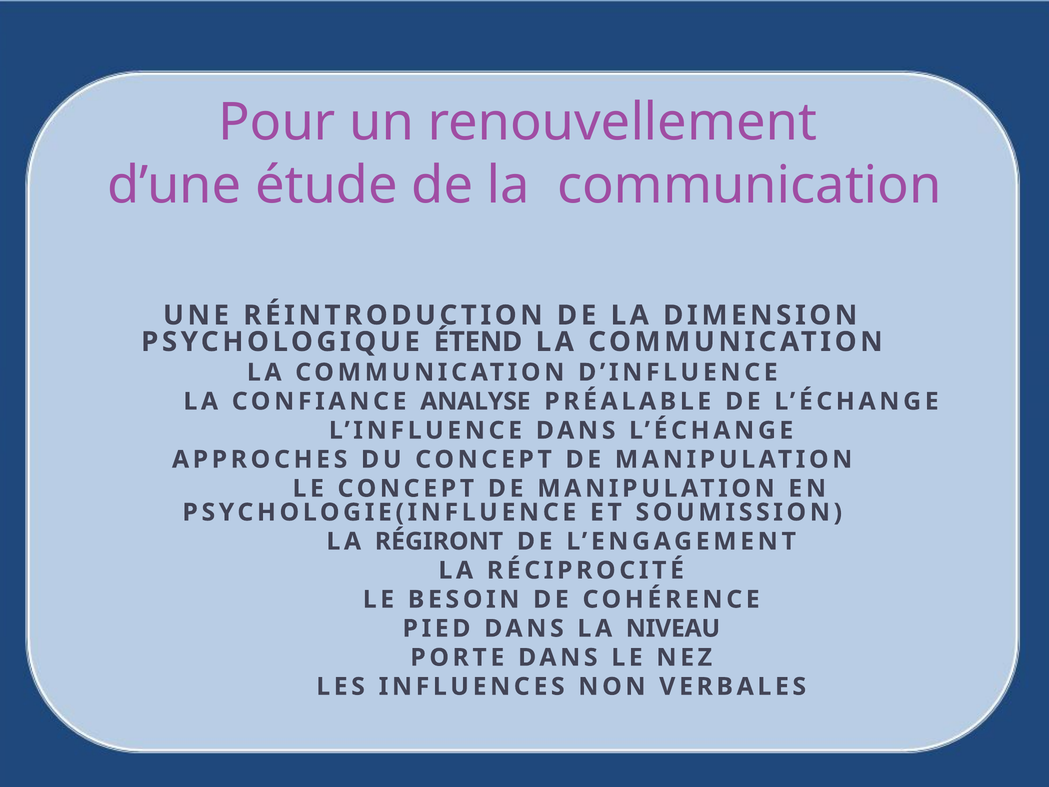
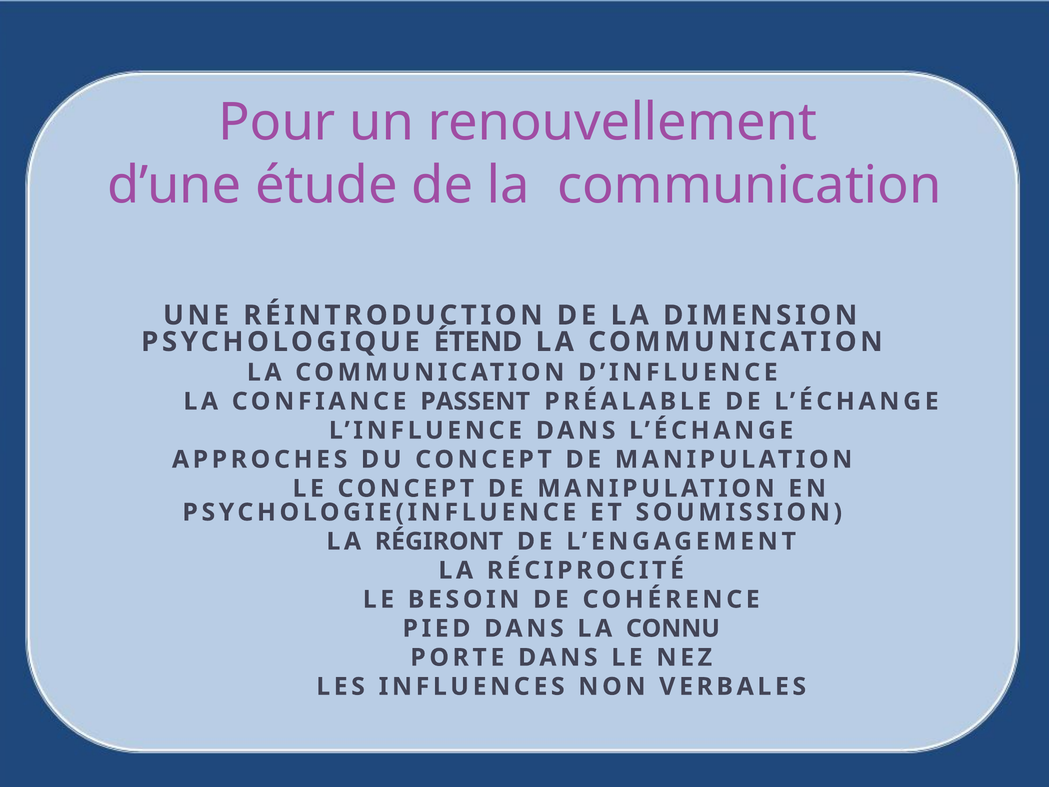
ANALYSE: ANALYSE -> PASSENT (475, 401)
NIVEAU: NIVEAU -> CONNU (673, 628)
